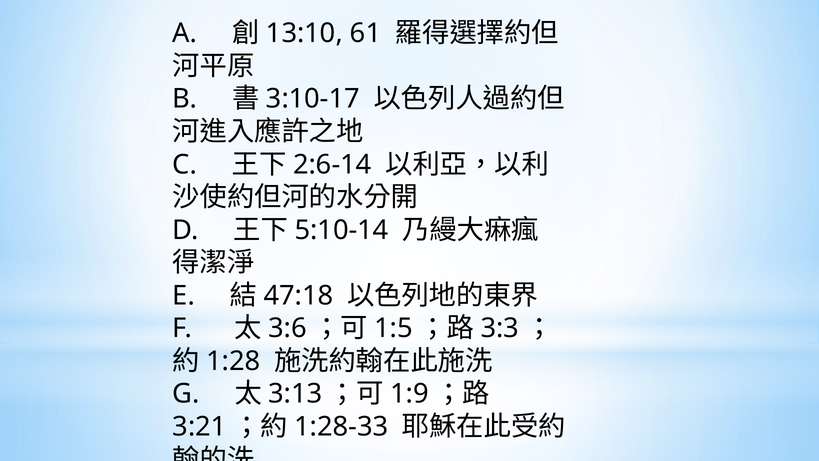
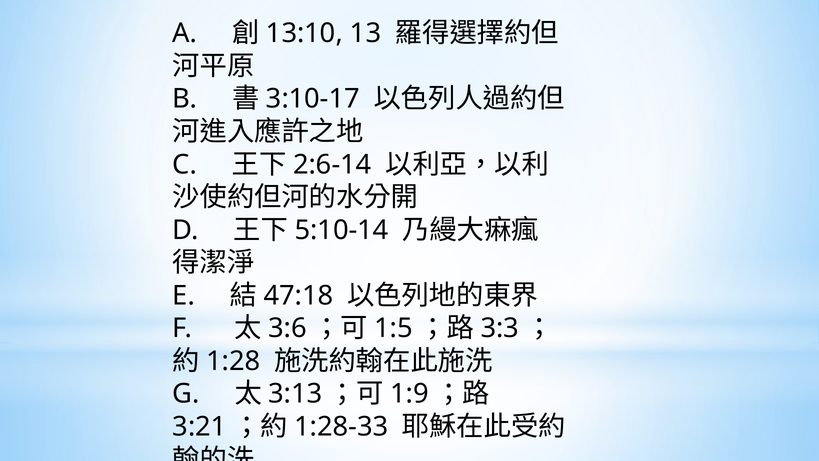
61: 61 -> 13 (366, 33)
